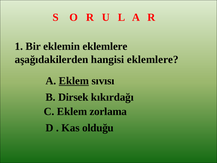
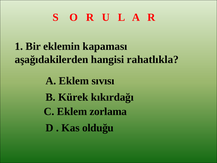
eklemin eklemlere: eklemlere -> kapaması (105, 46)
hangisi eklemlere: eklemlere -> rahatlıkla (153, 59)
Eklem underline: present -> none (74, 81)
Dirsek: Dirsek -> Kürek (73, 97)
